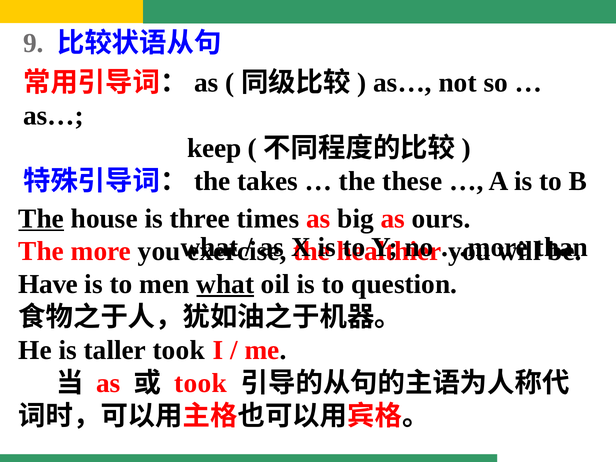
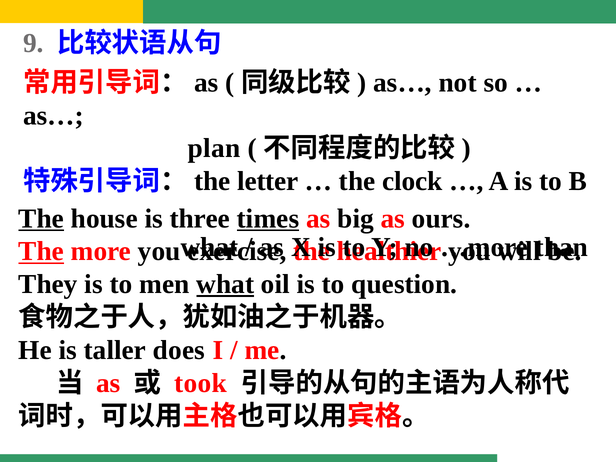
keep: keep -> plan (214, 148)
takes: takes -> letter (268, 181)
these: these -> clock (412, 181)
times underline: none -> present (268, 219)
The underline: none -> present (41, 251)
Have: Have -> They (48, 284)
taller took: took -> does (179, 350)
